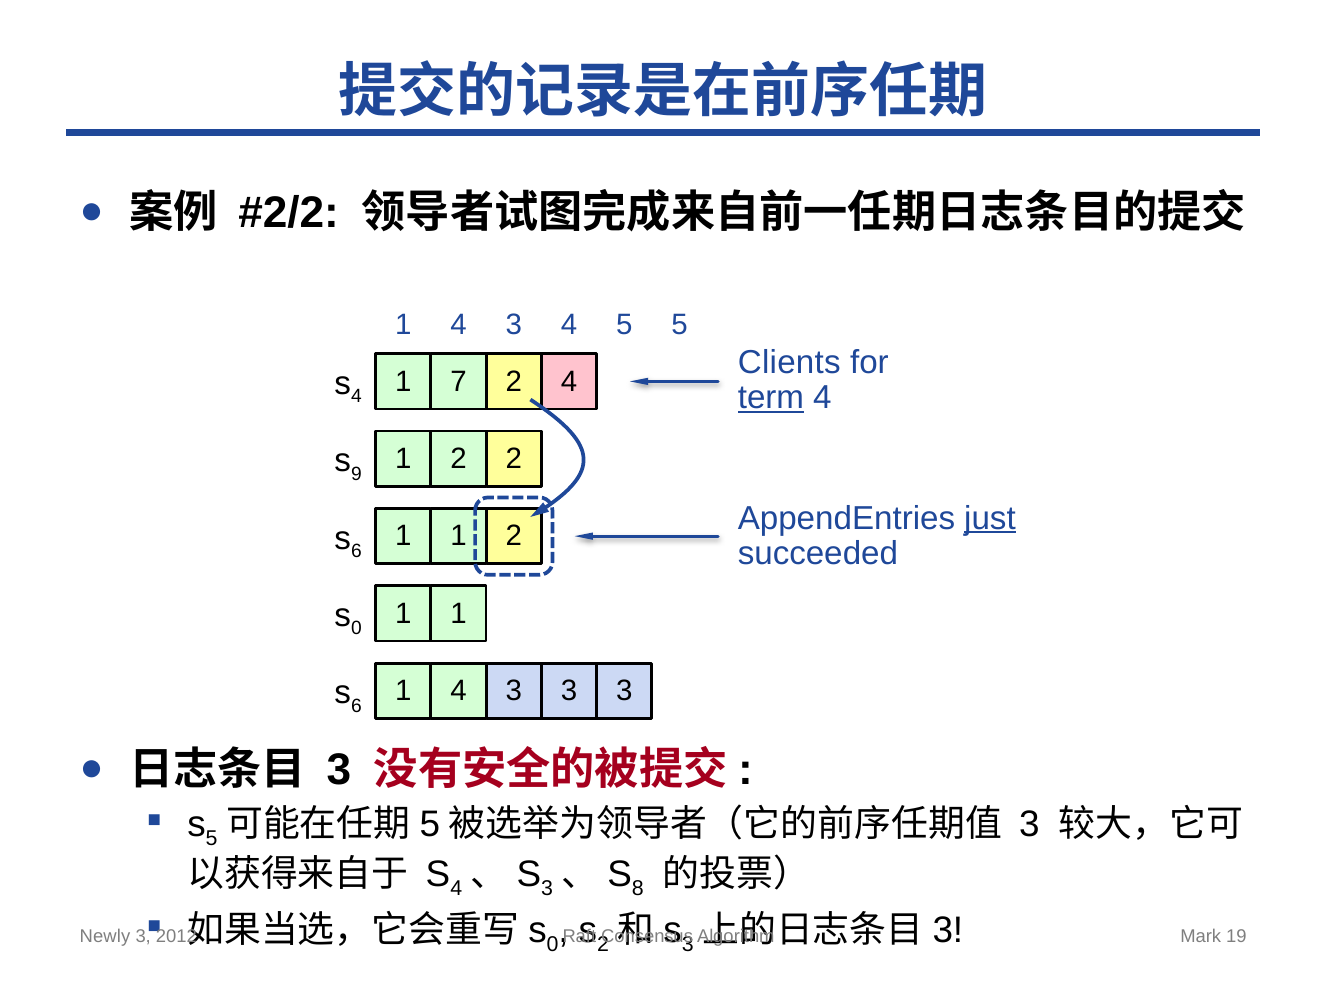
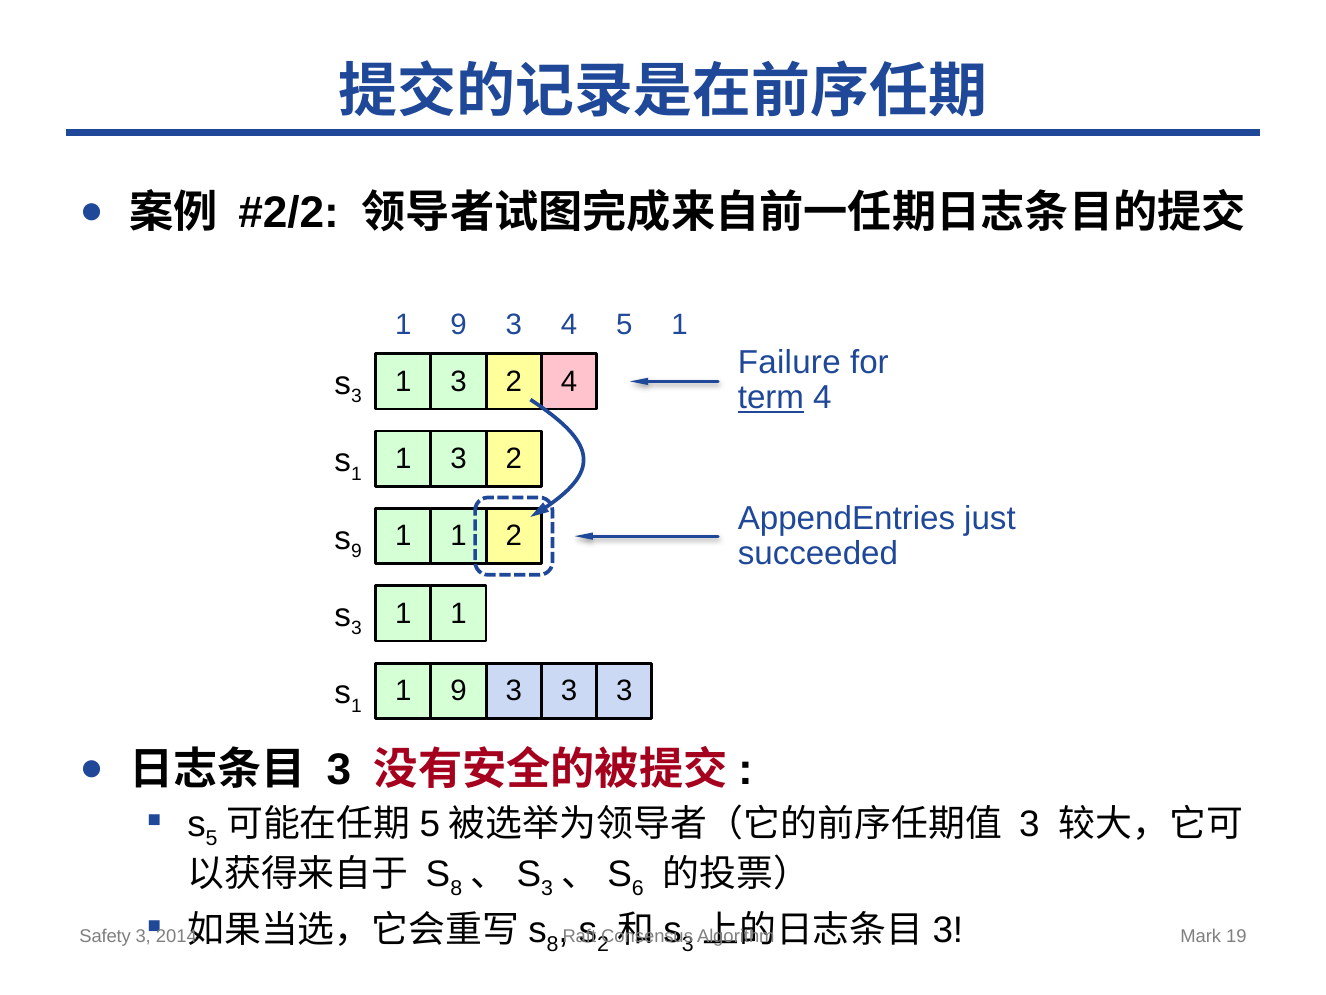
4: 4 -> 9 (459, 325)
5 5: 5 -> 1 (680, 325)
Clients: Clients -> Failure (789, 363)
7: 7 -> 3 (459, 381)
4: 4 -> 3 (356, 396)
2: 2 -> 3 (459, 459)
9: 9 -> 1 (356, 474)
just underline: present -> none (990, 518)
6: 6 -> 9 (356, 551)
0: 0 -> 3 (356, 628)
4: 4 -> 9 (459, 691)
6: 6 -> 1 (356, 706)
4: 4 -> 8 (456, 888)
8: 8 -> 6 (638, 888)
0: 0 -> 8 (553, 944)
Newly: Newly -> Safety (105, 936)
2012: 2012 -> 2014 (176, 936)
